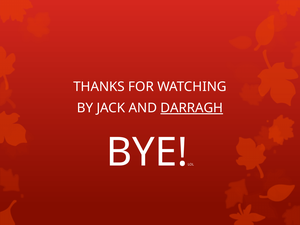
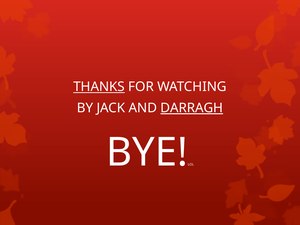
THANKS underline: none -> present (99, 87)
